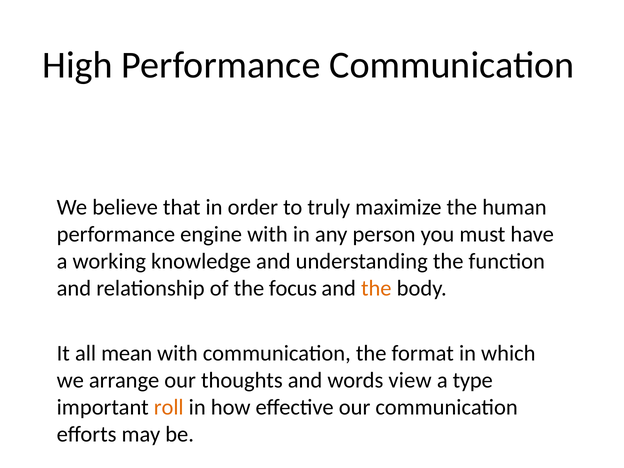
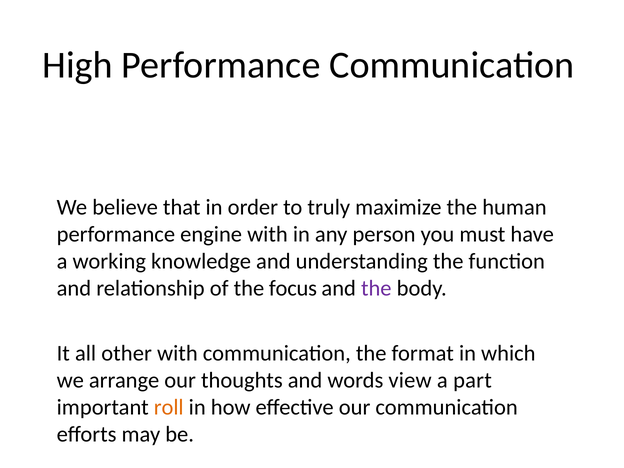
the colour: orange -> purple (376, 288)
mean: mean -> other (127, 353)
type: type -> part (472, 381)
